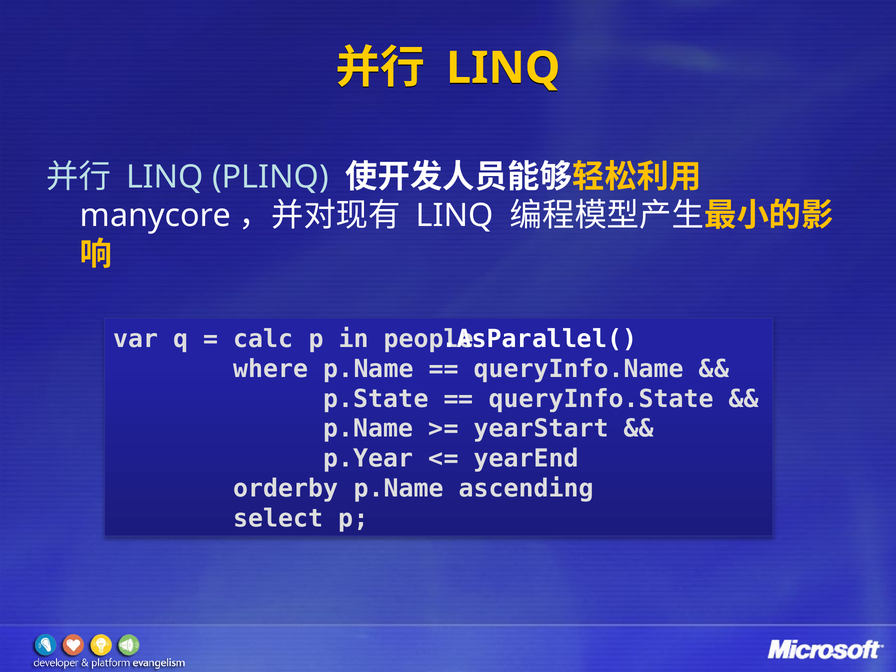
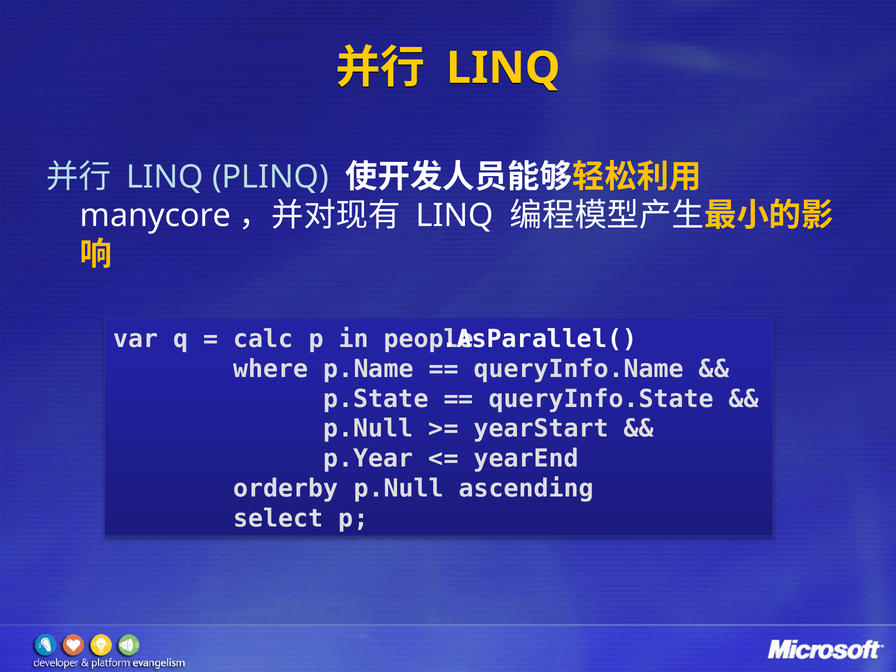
p.Name: p.Name -> p.Null (368, 429)
orderby p.Name: p.Name -> p.Null (399, 488)
